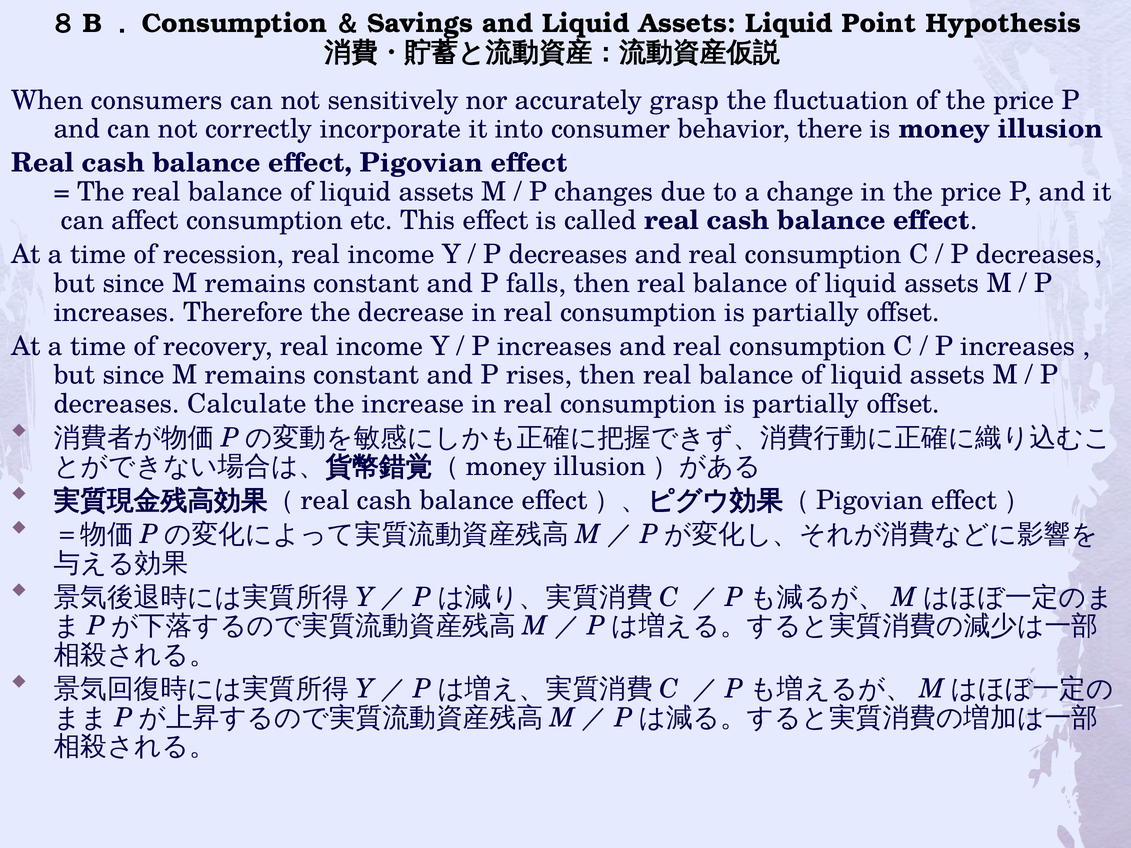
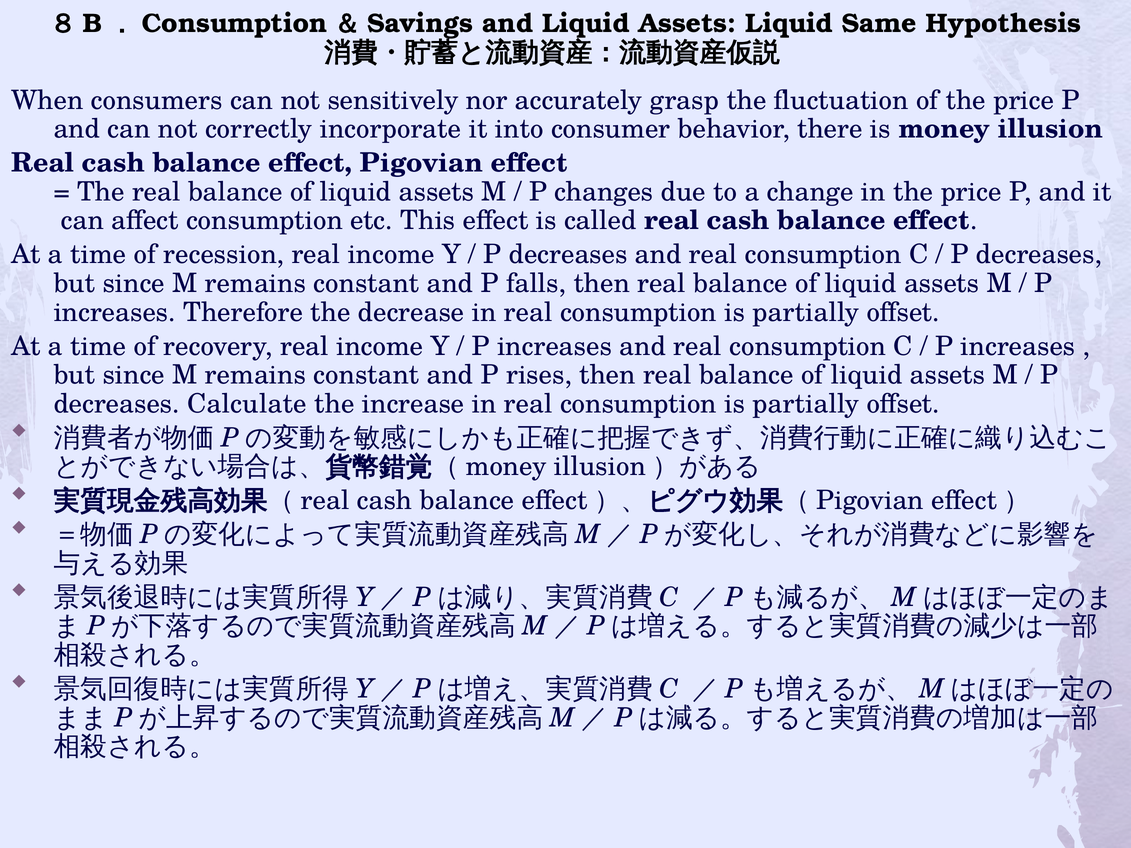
Point: Point -> Same (879, 23)
